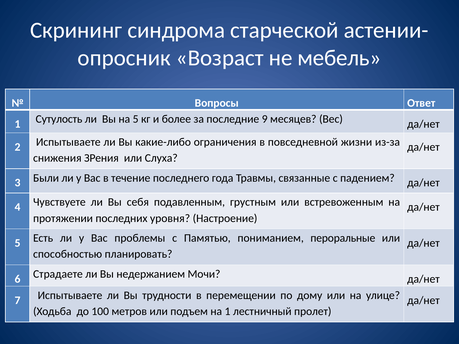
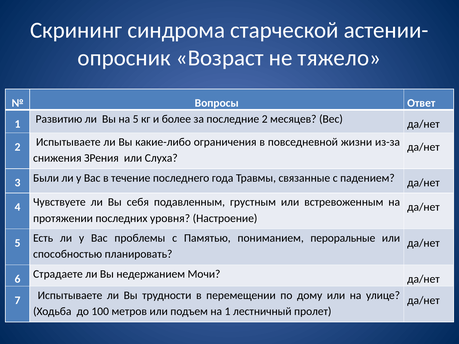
мебель: мебель -> тяжело (339, 58)
Сутулость: Сутулость -> Развитию (59, 119)
последние 9: 9 -> 2 (265, 119)
